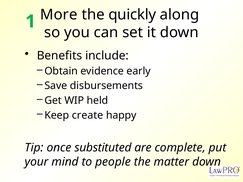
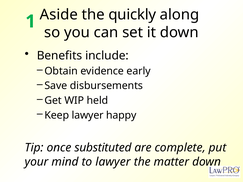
More: More -> Aside (59, 15)
Keep create: create -> lawyer (88, 115)
to people: people -> lawyer (113, 162)
